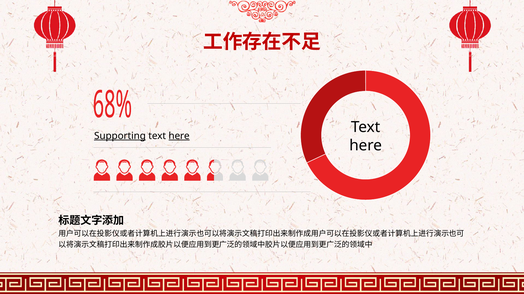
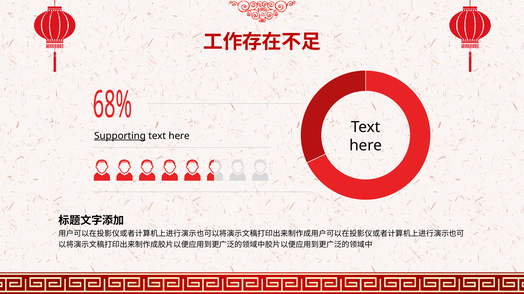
here underline: present -> none (179, 136)
